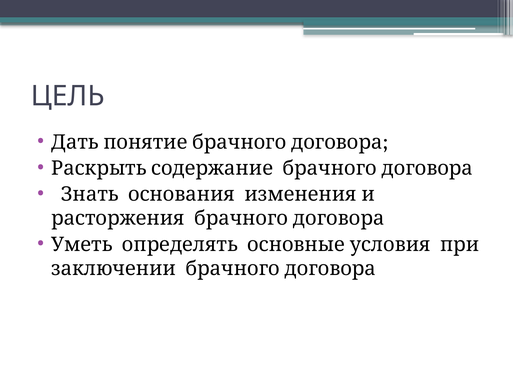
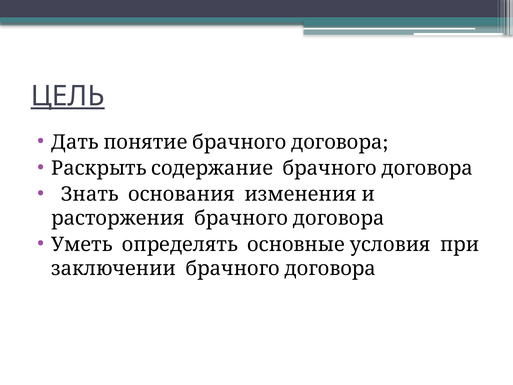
ЦЕЛЬ underline: none -> present (68, 96)
